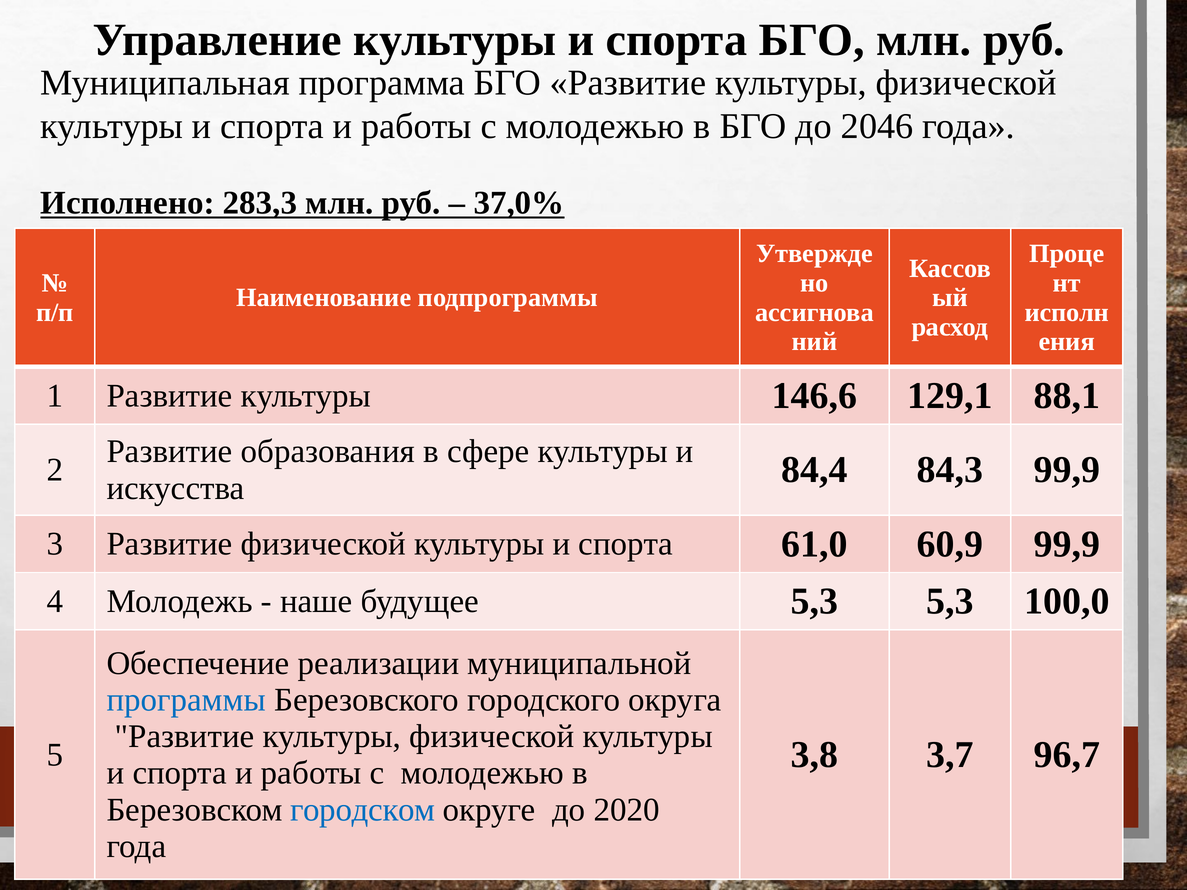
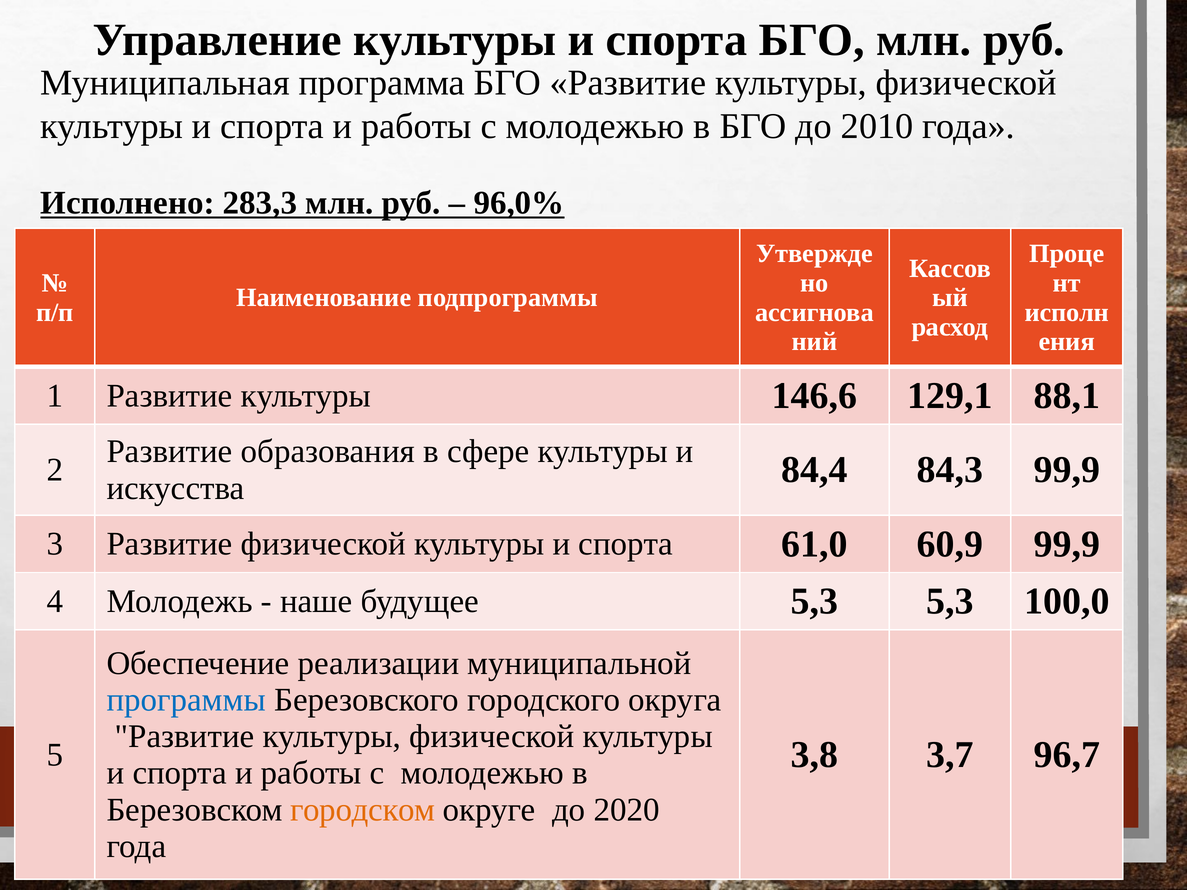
2046: 2046 -> 2010 (877, 126)
37,0%: 37,0% -> 96,0% (519, 203)
городском colour: blue -> orange (363, 810)
